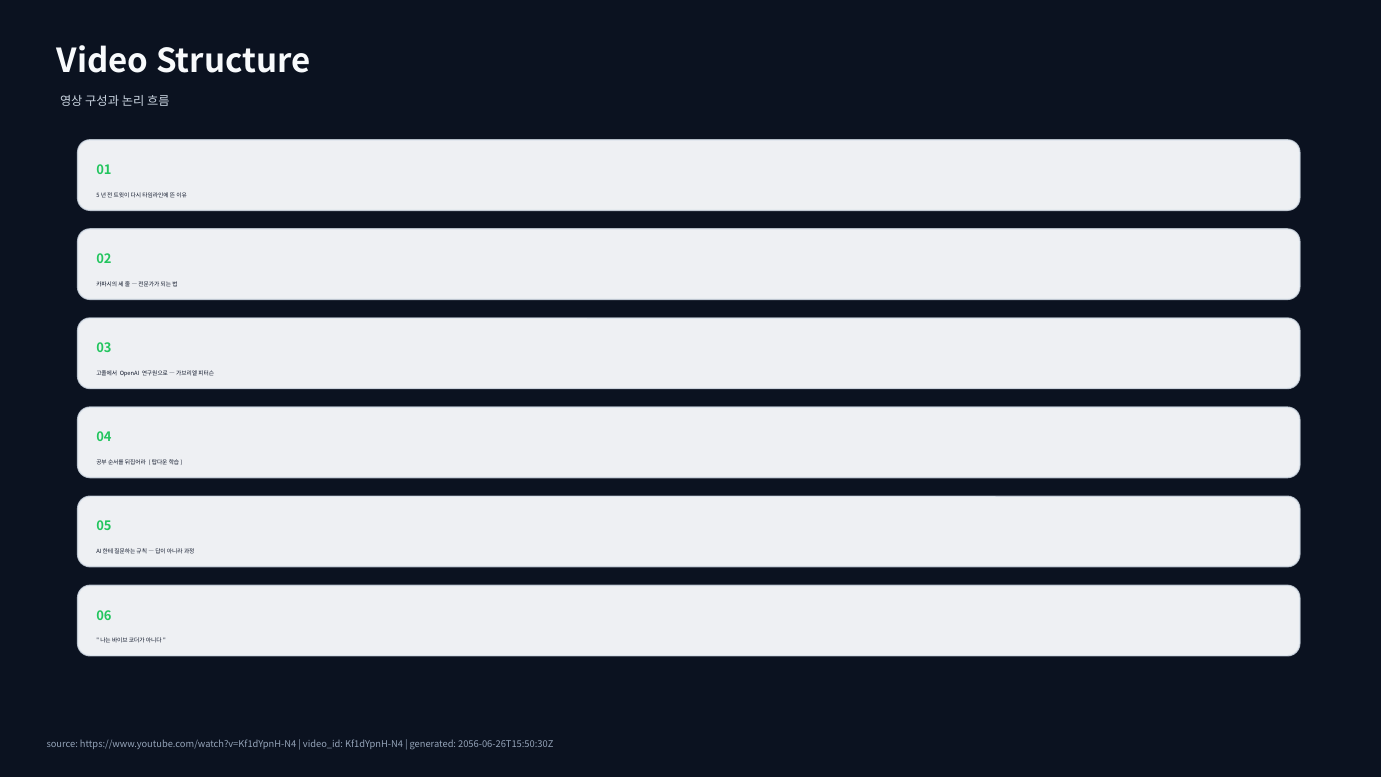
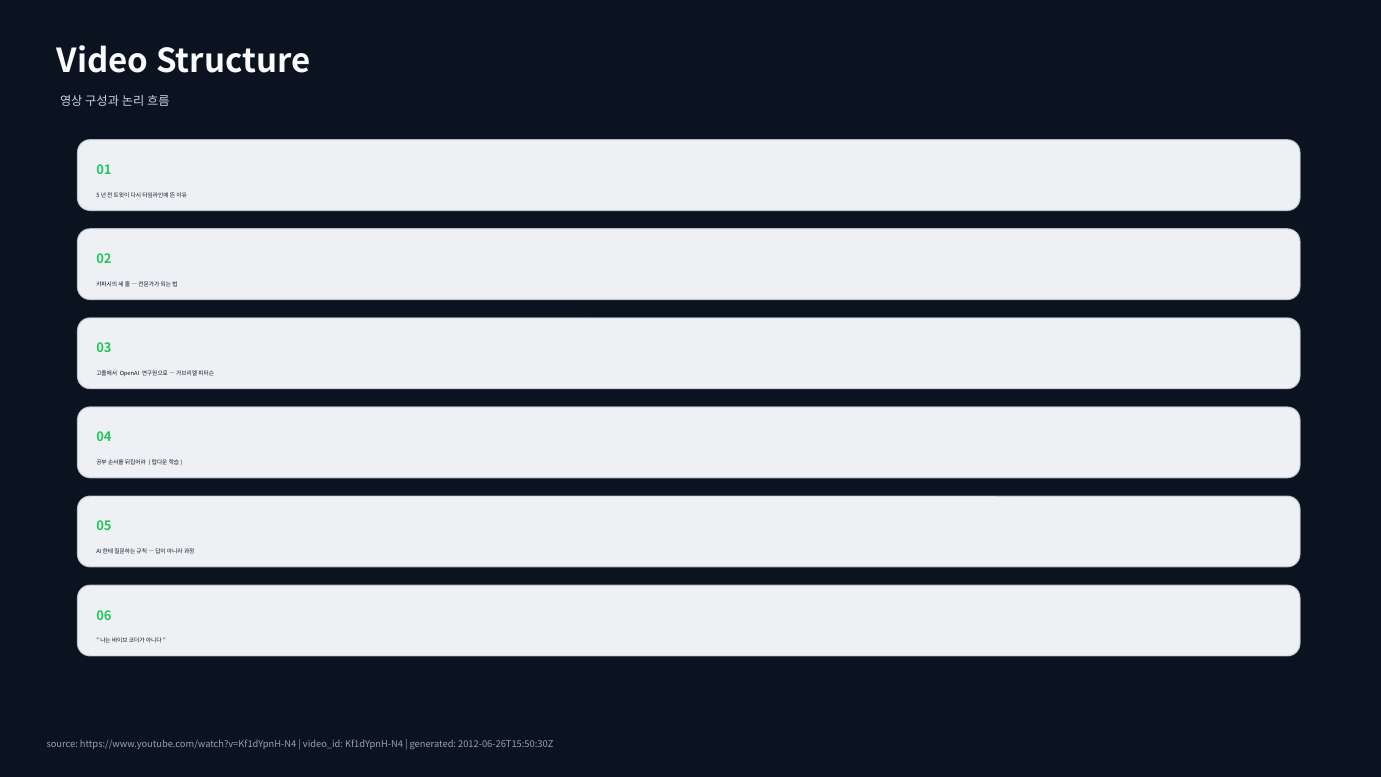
2056-06-26T15:50:30Z: 2056-06-26T15:50:30Z -> 2012-06-26T15:50:30Z (506, 744)
